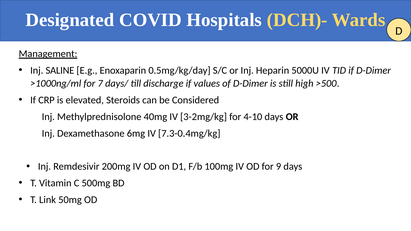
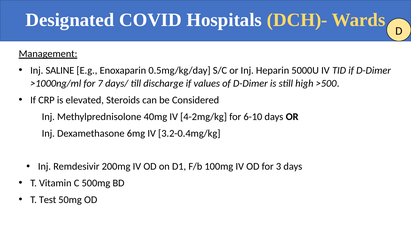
3-2mg/kg: 3-2mg/kg -> 4-2mg/kg (204, 117)
4-10: 4-10 -> 6-10 (253, 117)
7.3-0.4mg/kg: 7.3-0.4mg/kg -> 3.2-0.4mg/kg (189, 133)
9: 9 -> 3 (279, 167)
Link: Link -> Test (48, 200)
